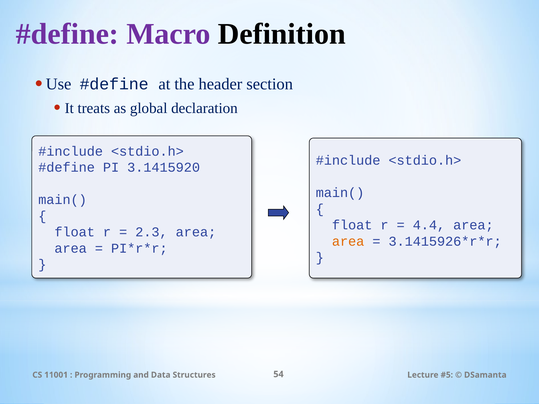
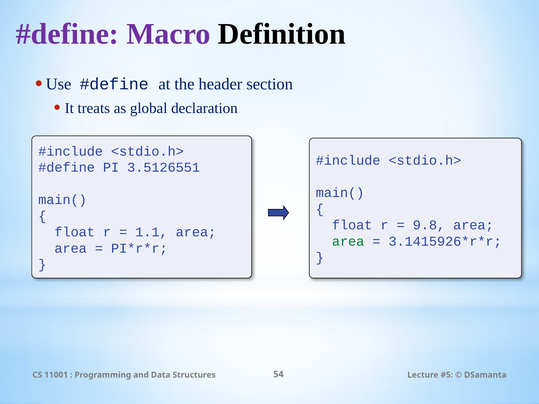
3.1415920: 3.1415920 -> 3.5126551 (164, 168)
4.4: 4.4 -> 9.8 (429, 225)
2.3: 2.3 -> 1.1 (151, 232)
area colour: orange -> green (348, 241)
